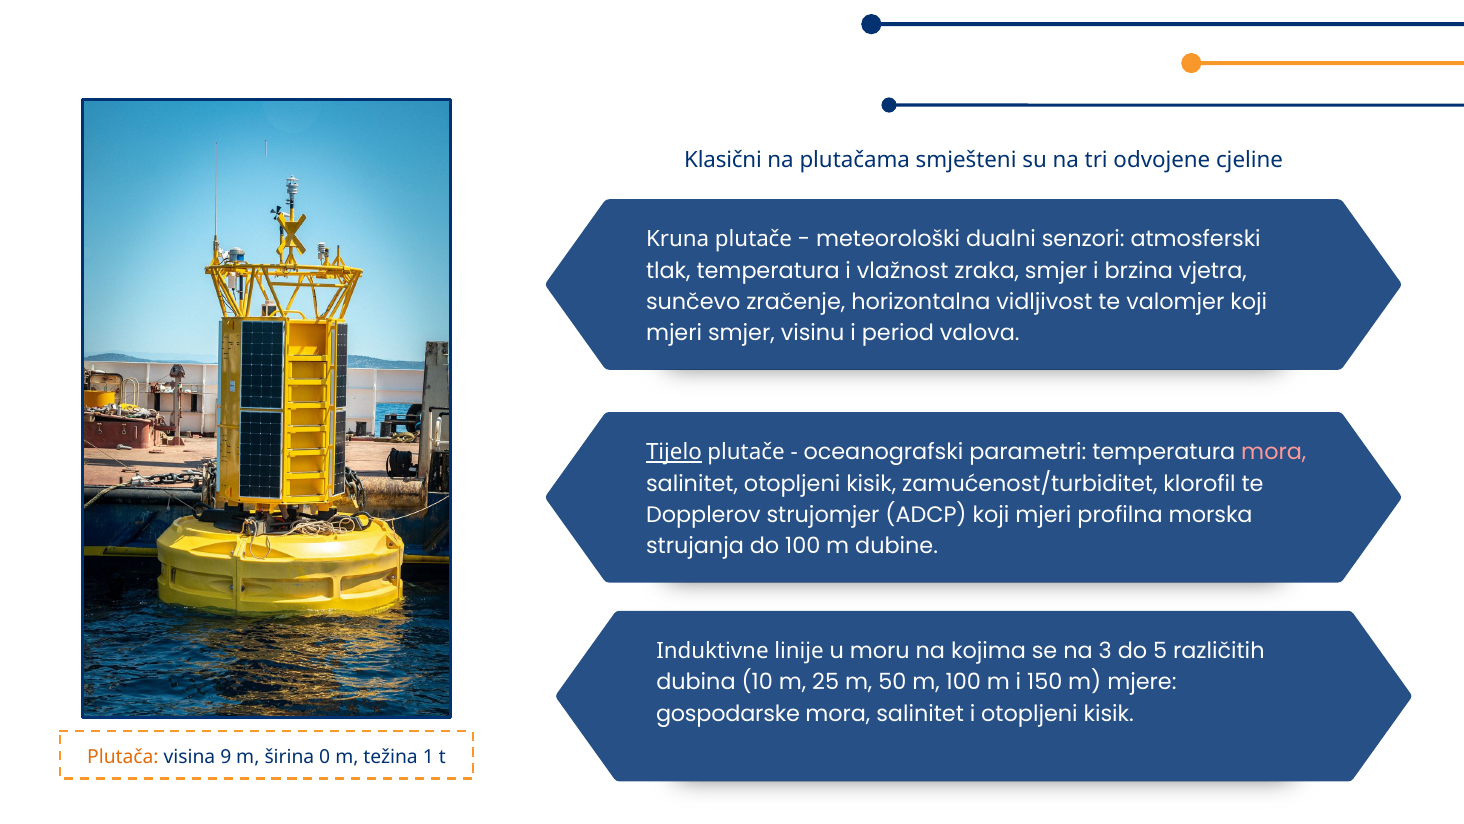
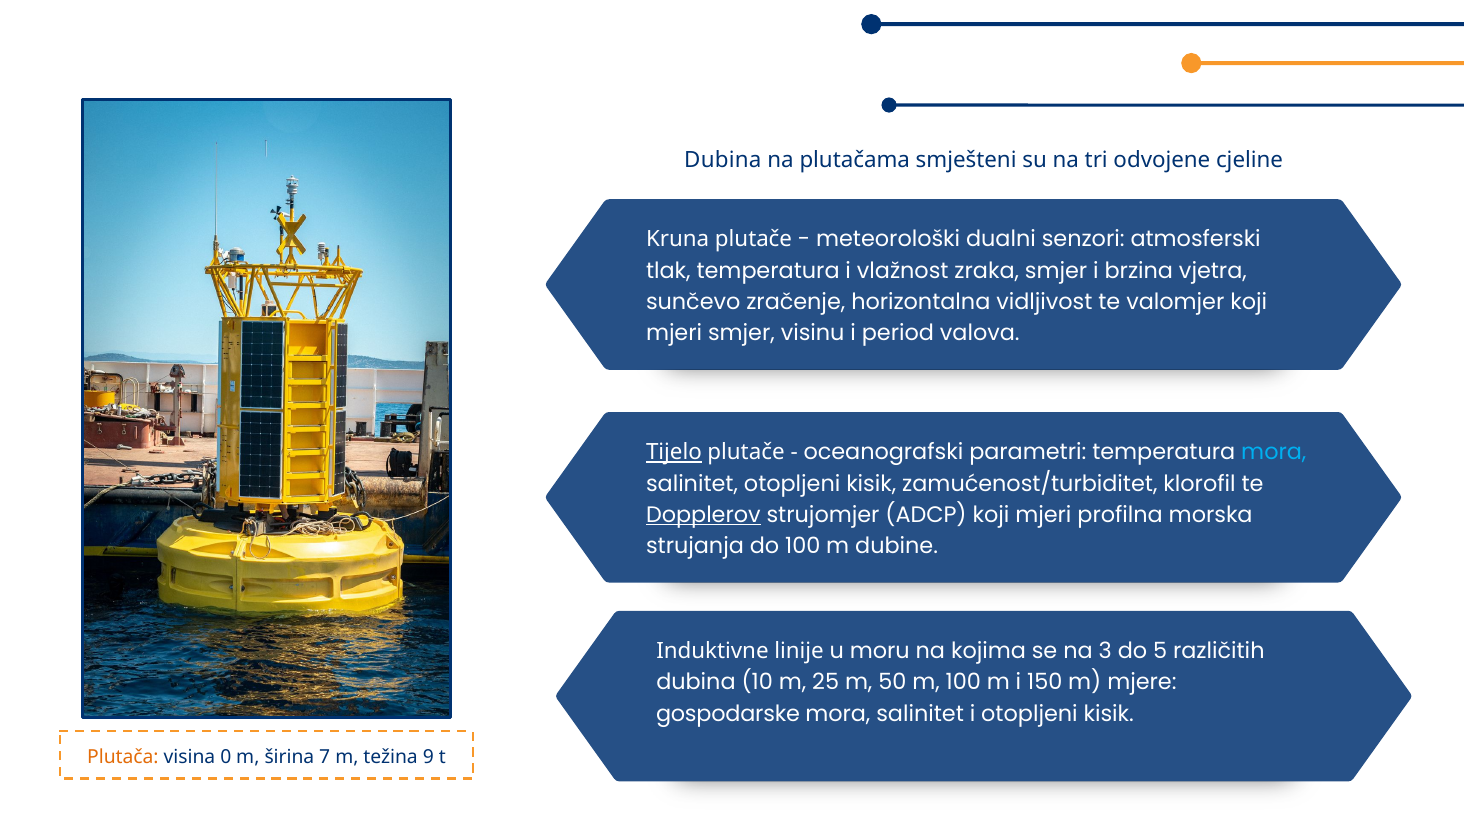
Klasični: Klasični -> Dubina (723, 160)
mora colour: pink -> light blue (1274, 452)
Dopplerov underline: none -> present (703, 515)
9: 9 -> 0 (226, 756)
0: 0 -> 7 (325, 756)
1: 1 -> 9 (428, 756)
